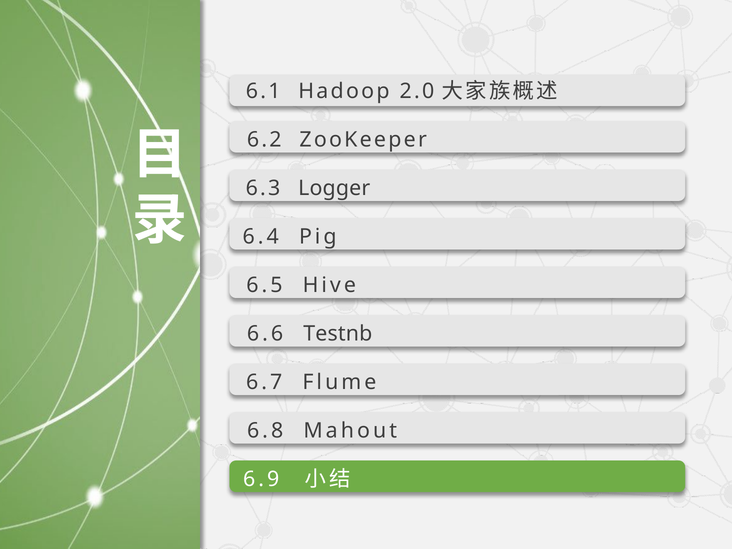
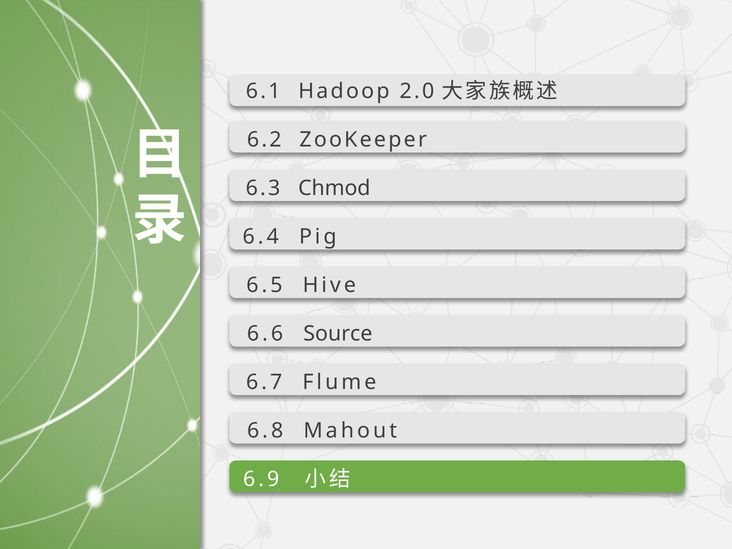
Logger: Logger -> Chmod (334, 188)
Testnb: Testnb -> Source (338, 334)
